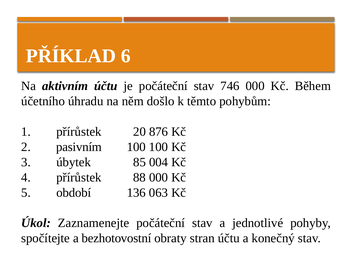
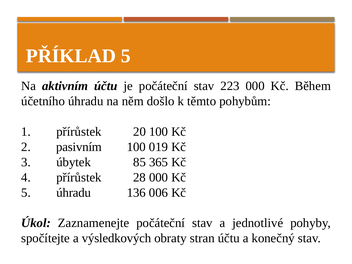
PŘÍKLAD 6: 6 -> 5 (126, 56)
746: 746 -> 223 (230, 86)
20 876: 876 -> 100 (159, 132)
100 100: 100 -> 019 (159, 147)
004: 004 -> 365 (159, 162)
88: 88 -> 28 (139, 177)
5 období: období -> úhradu (74, 193)
063: 063 -> 006 (159, 193)
bezhotovostní: bezhotovostní -> výsledkových (117, 238)
